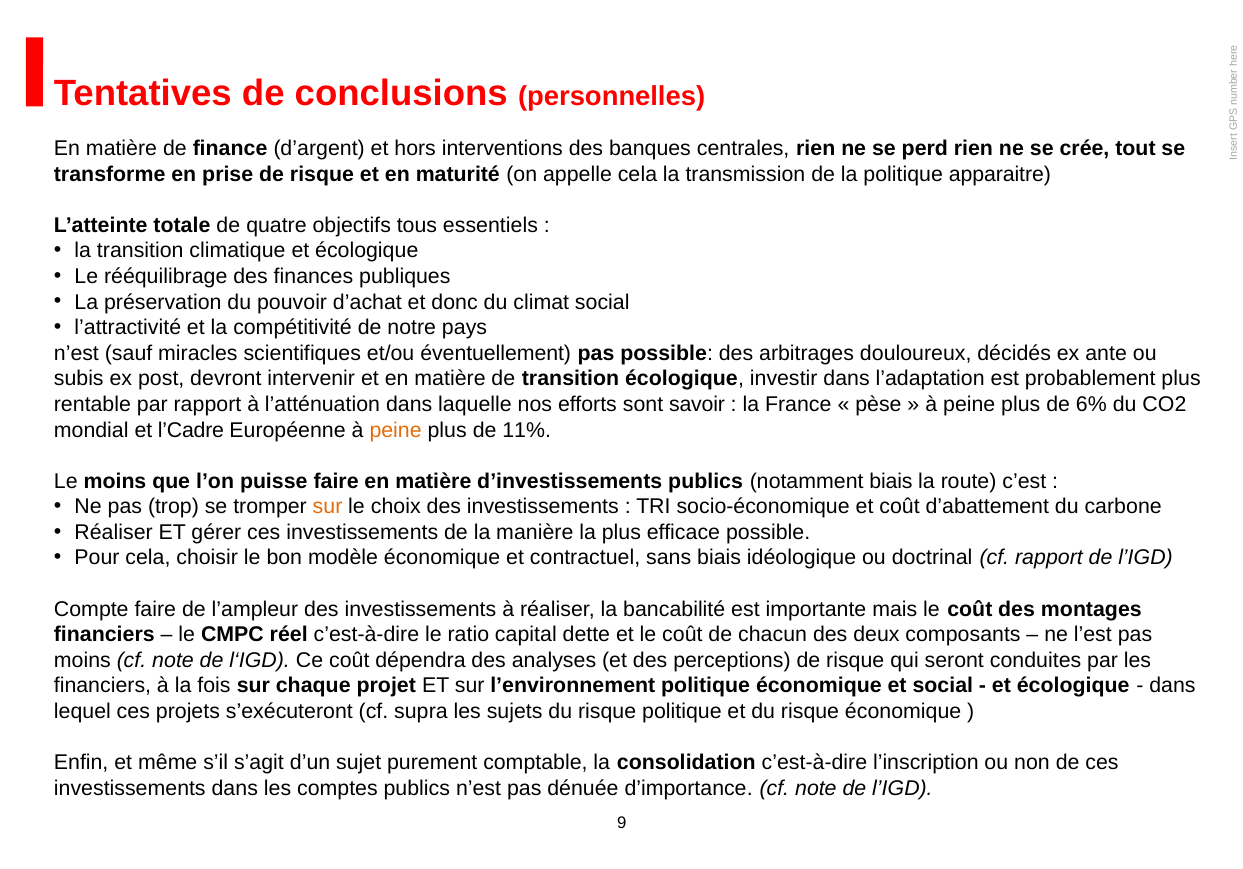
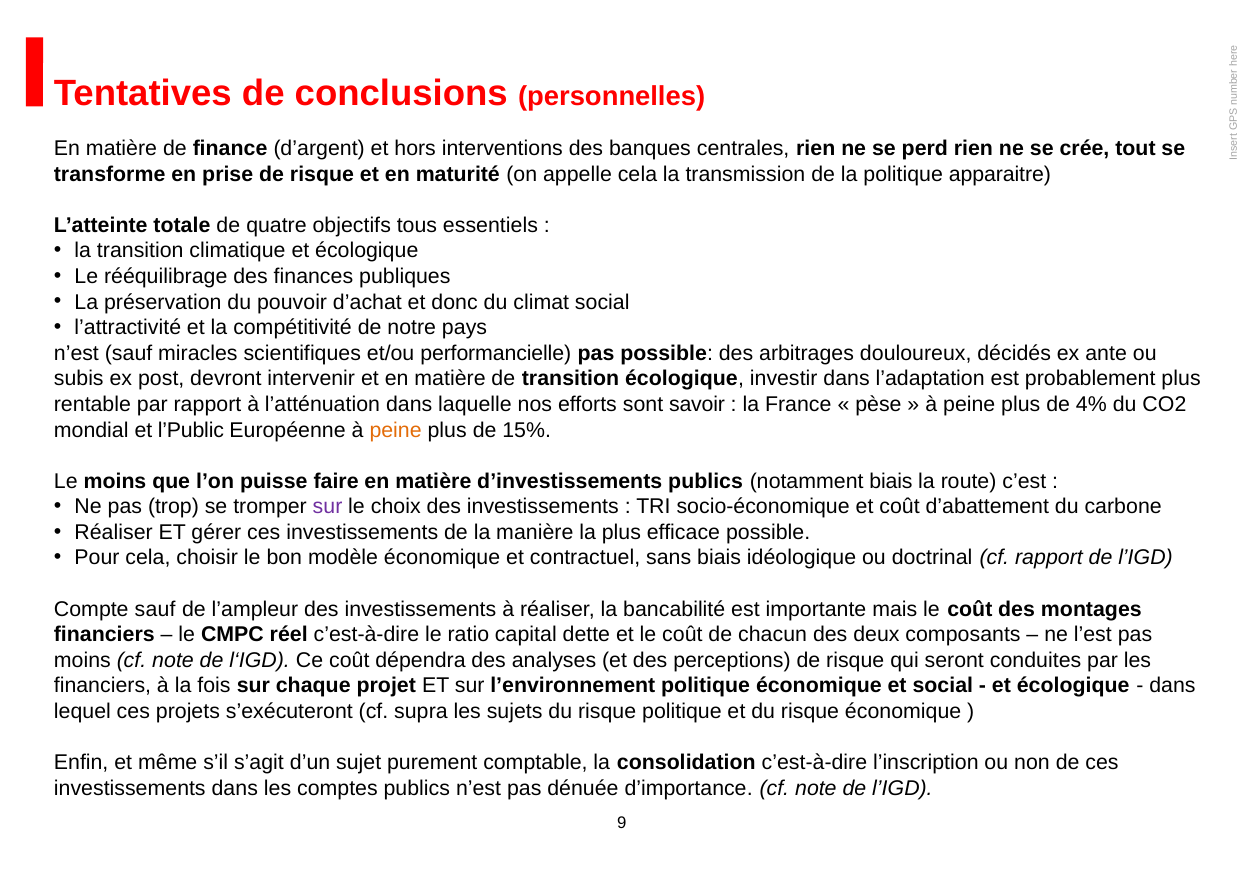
éventuellement: éventuellement -> performancielle (496, 353)
6%: 6% -> 4% (1091, 405)
l’Cadre: l’Cadre -> l’Public (191, 430)
11%: 11% -> 15% (527, 430)
sur colour: orange -> purple (328, 507)
Compte faire: faire -> sauf (155, 609)
